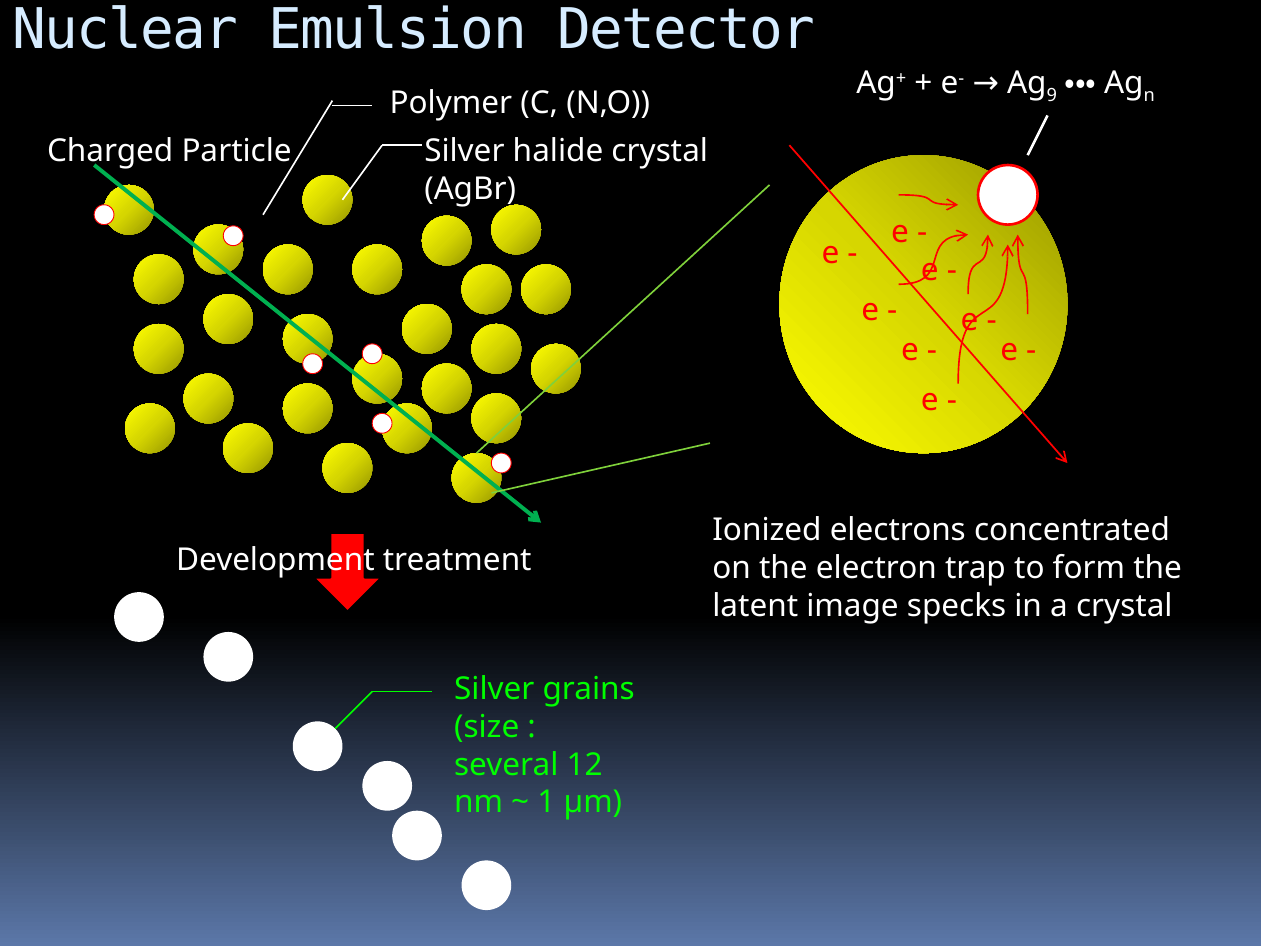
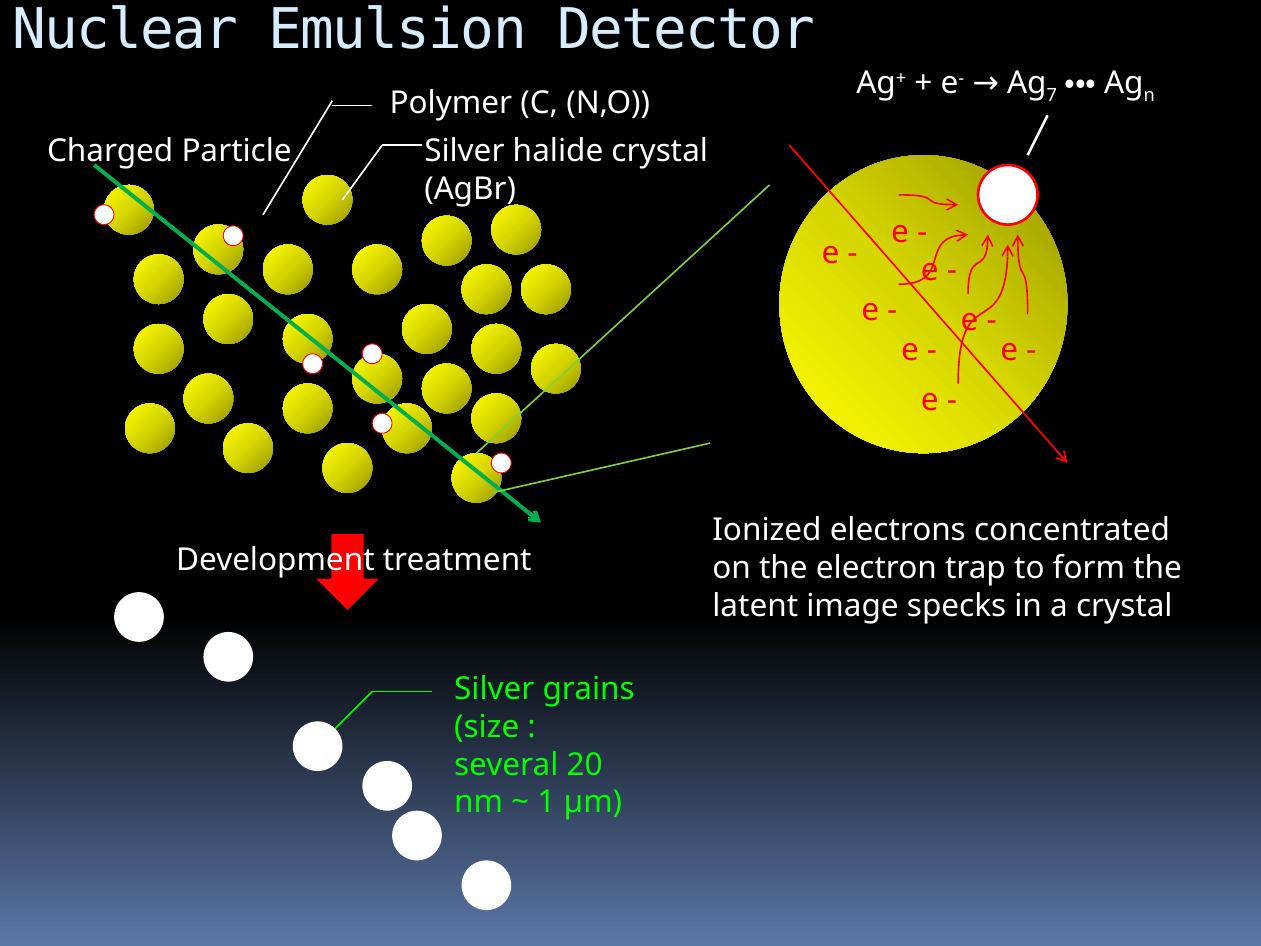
9: 9 -> 7 (1052, 95)
12: 12 -> 20 (585, 765)
